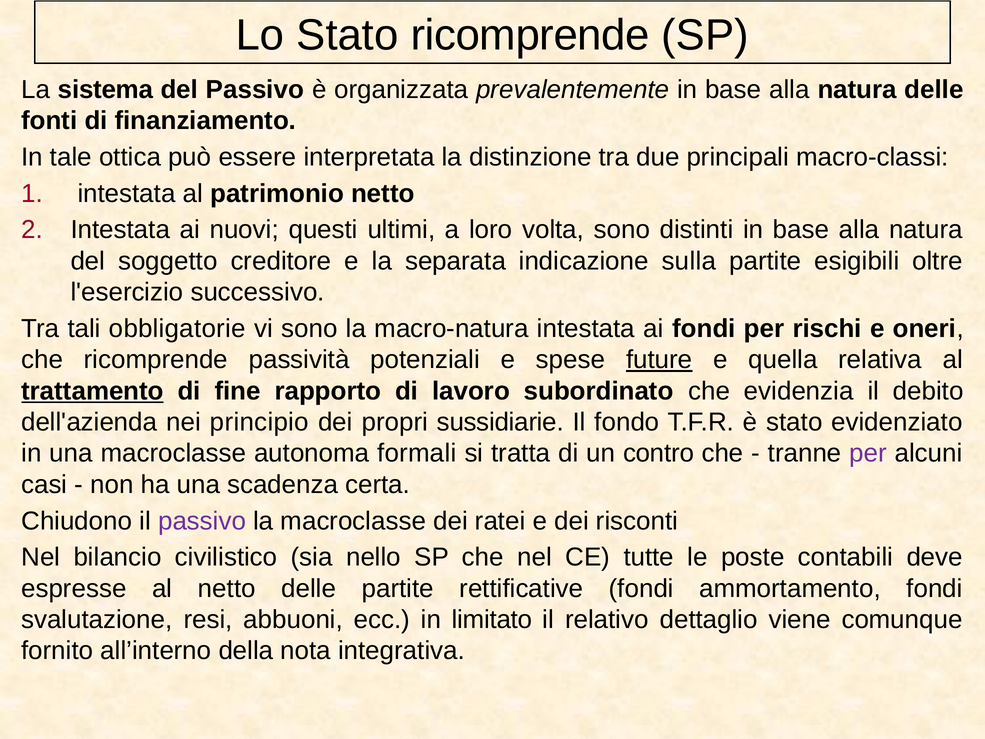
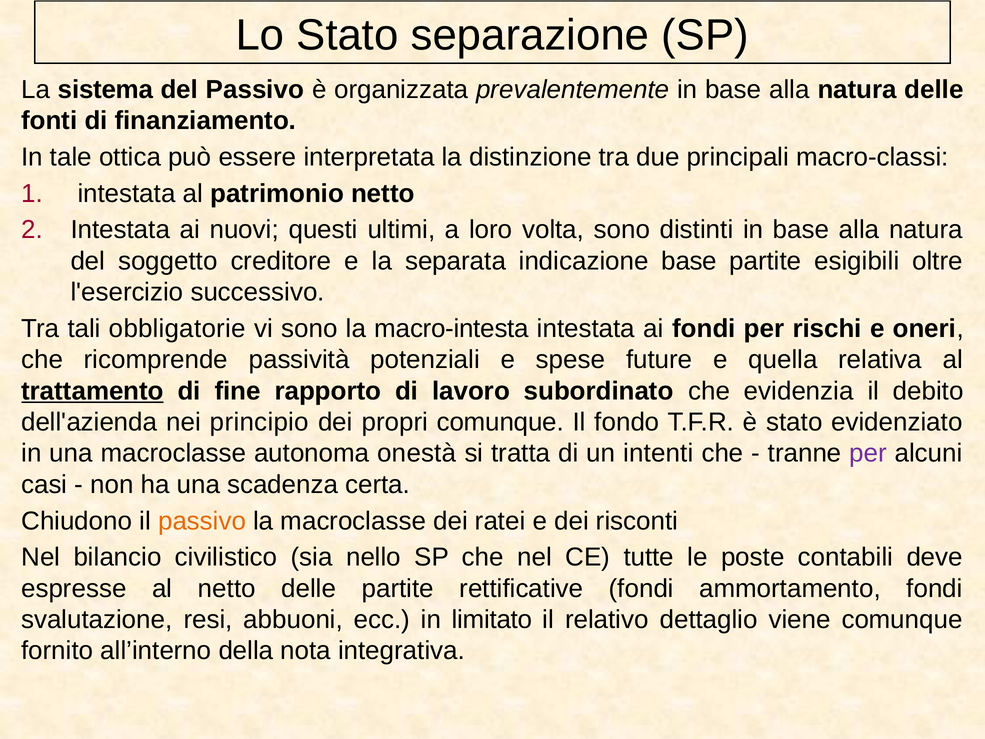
Stato ricomprende: ricomprende -> separazione (530, 35)
indicazione sulla: sulla -> base (689, 261)
macro-natura: macro-natura -> macro-intesta (452, 328)
future underline: present -> none (659, 360)
propri sussidiarie: sussidiarie -> comunque (500, 422)
formali: formali -> onestà (417, 453)
contro: contro -> intenti (658, 453)
passivo colour: purple -> orange (202, 521)
